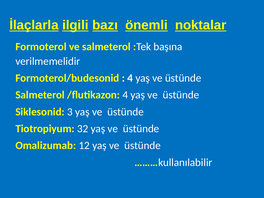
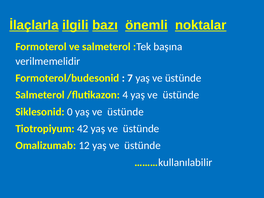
4: 4 -> 7 (130, 78)
3: 3 -> 0 (70, 112)
32: 32 -> 42 (83, 129)
